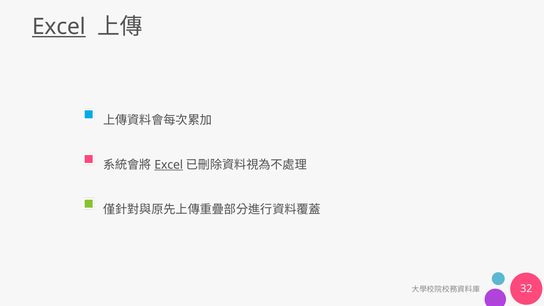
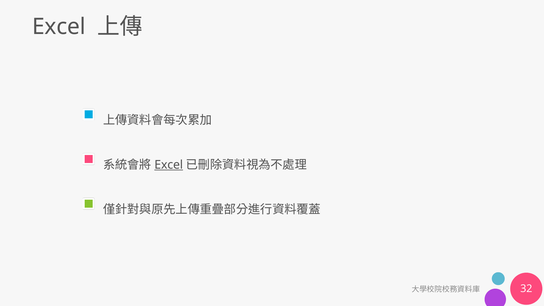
Excel underline: present -> none (59, 27)
